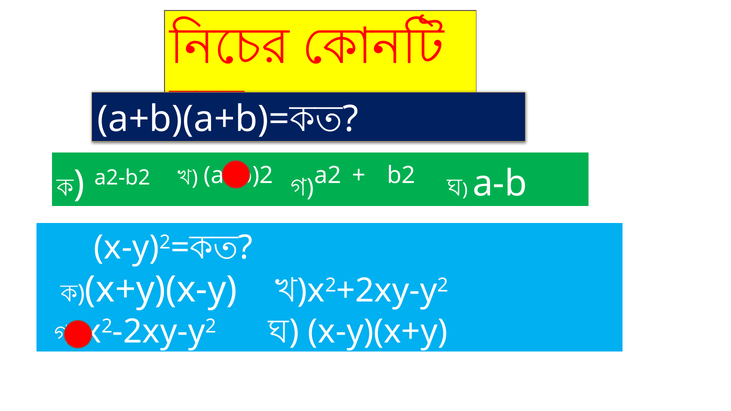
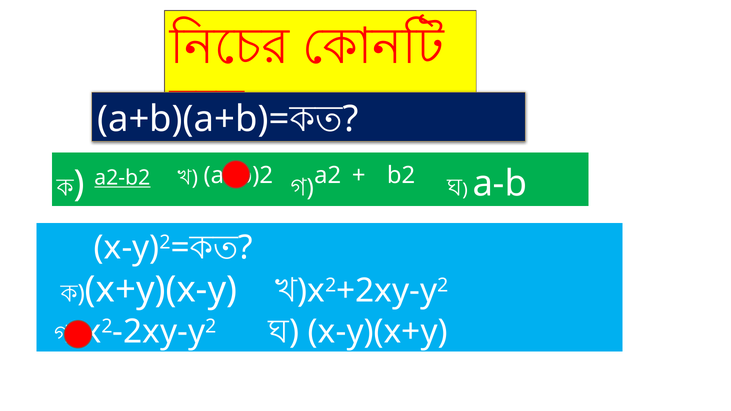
a2-b2 underline: none -> present (122, 178)
